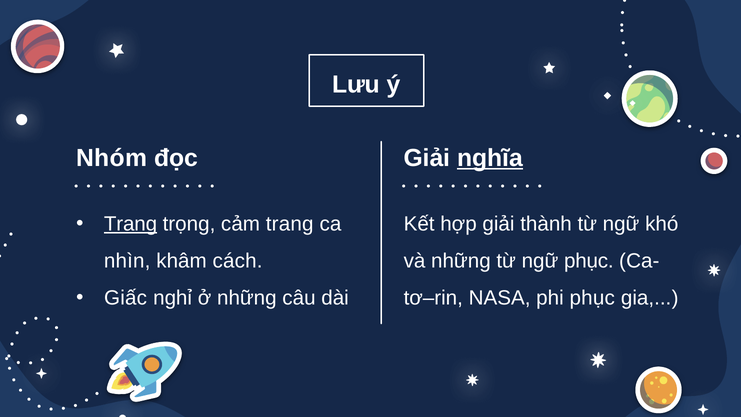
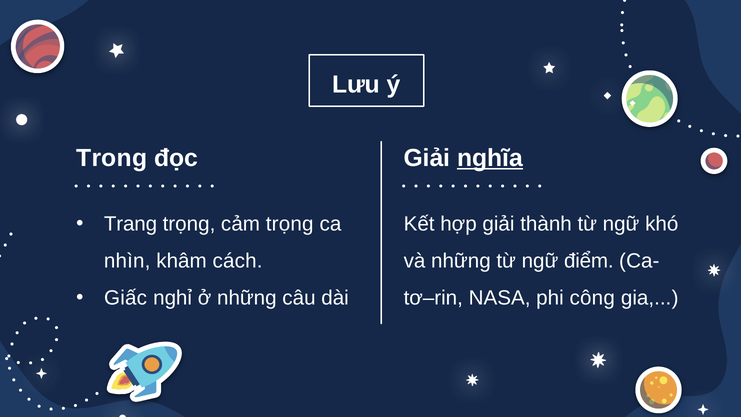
Nhóm: Nhóm -> Trong (112, 158)
Trang underline: present -> none (131, 224)
cảm trang: trang -> trọng (290, 224)
ngữ phục: phục -> điểm (589, 261)
phi phục: phục -> công (592, 298)
